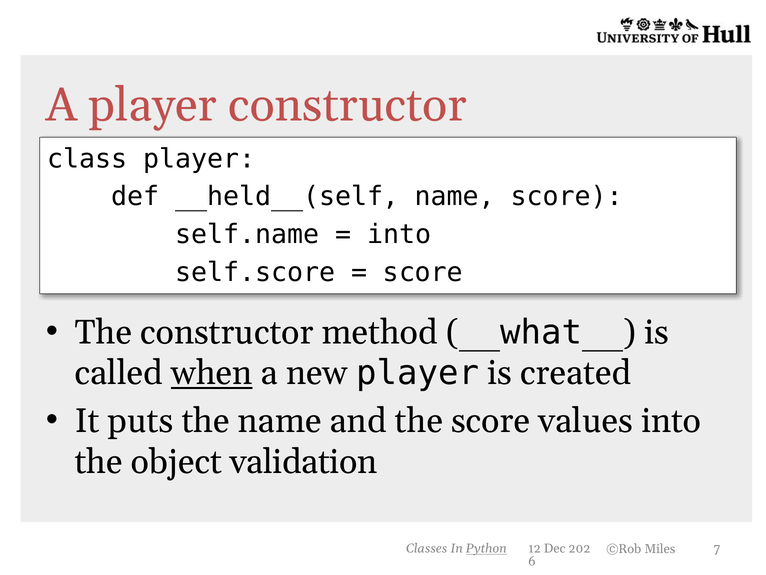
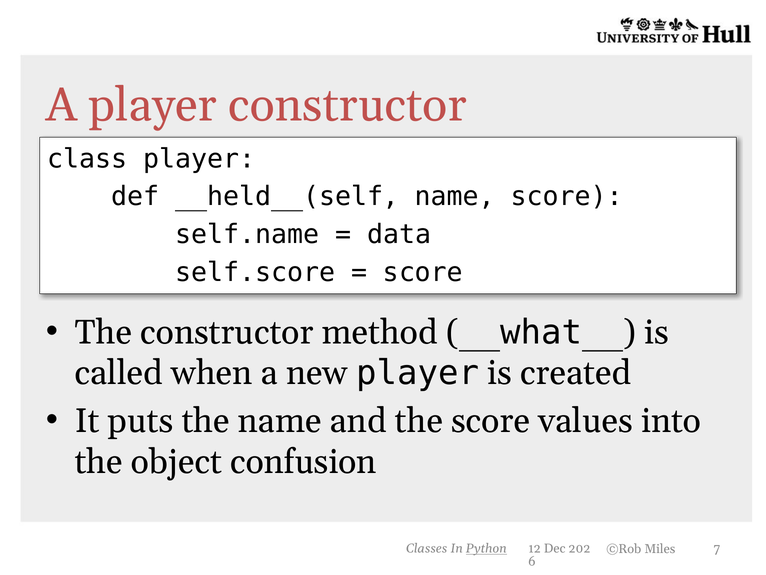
into: into -> data (399, 234)
when underline: present -> none (212, 373)
validation: validation -> confusion (303, 462)
